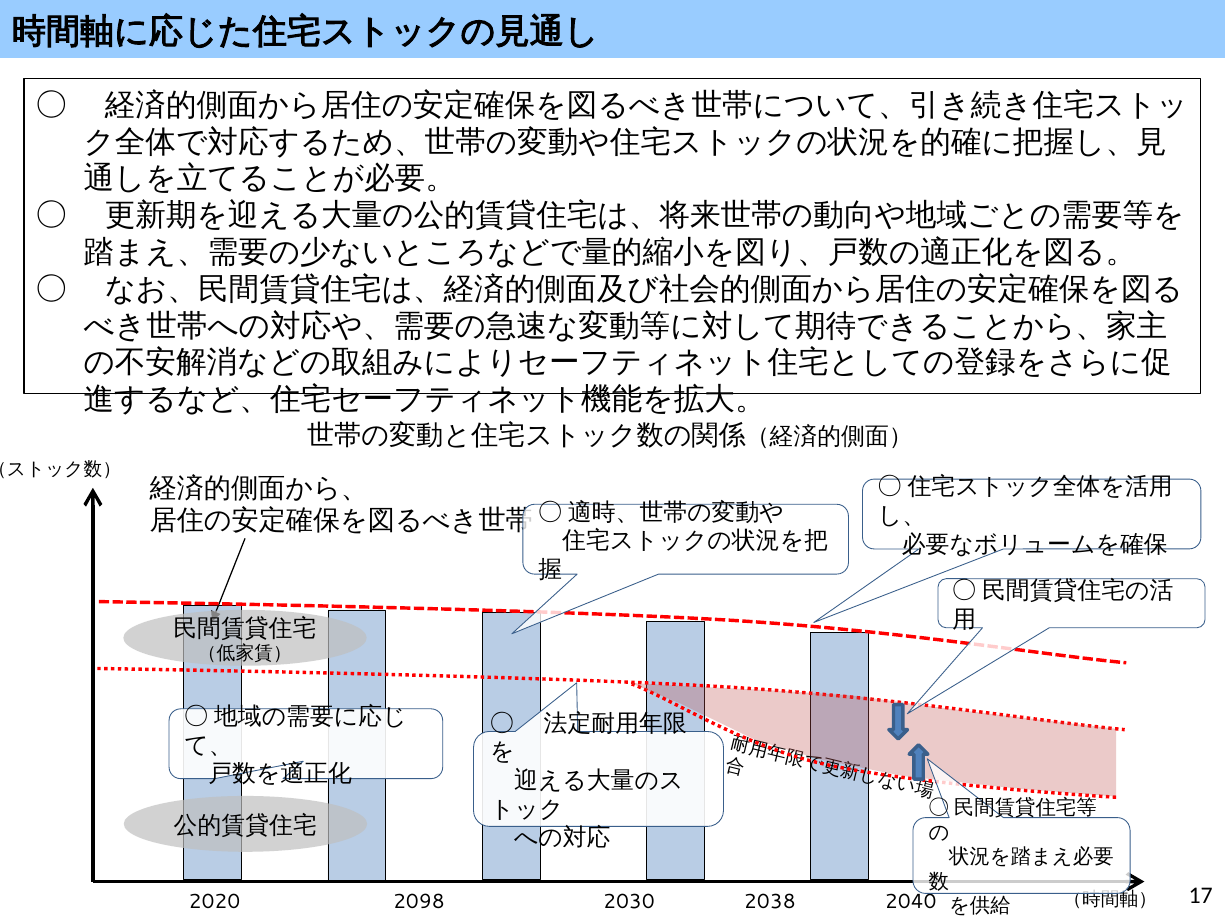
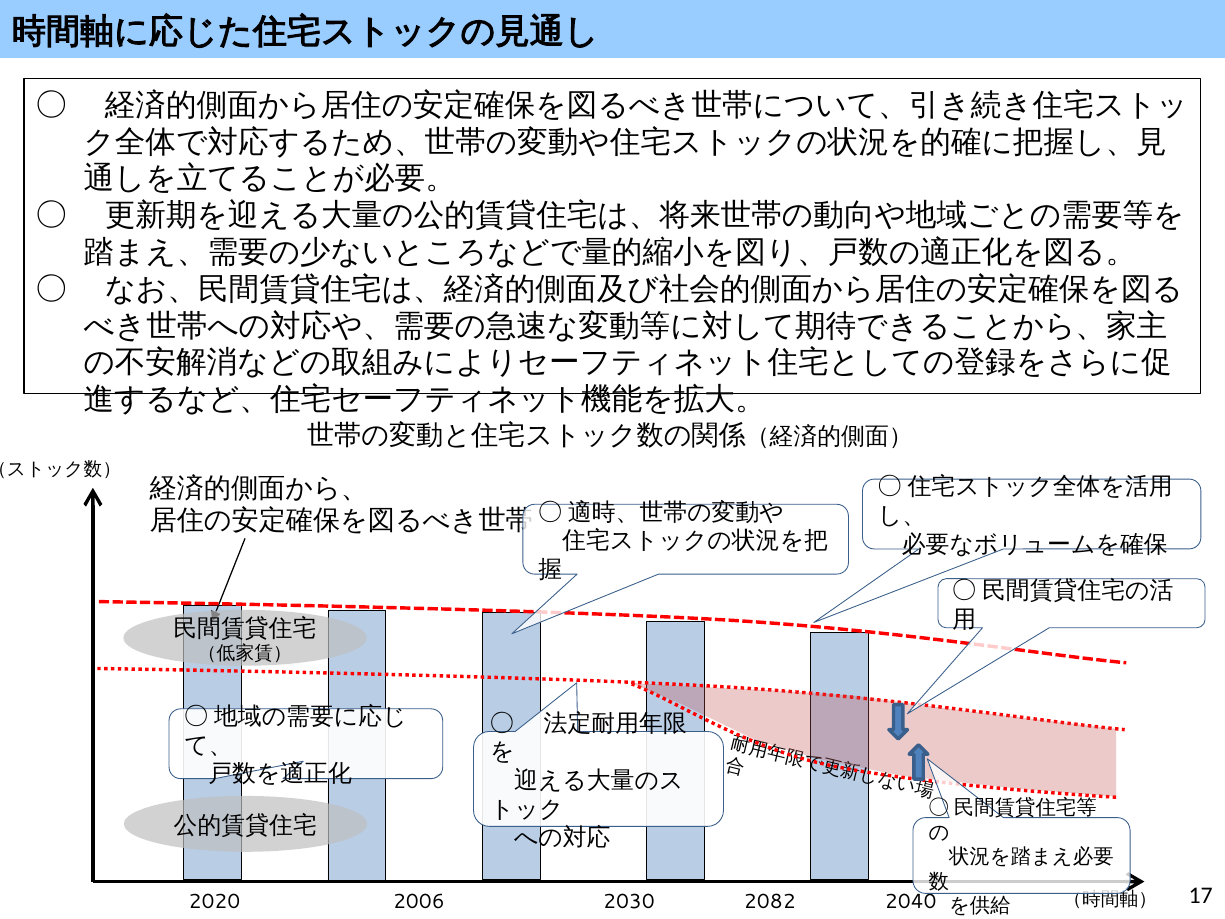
2098: 2098 -> 2006 (419, 901)
2038: 2038 -> 2082 (770, 901)
